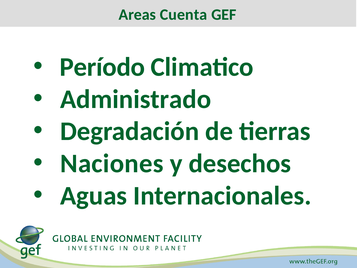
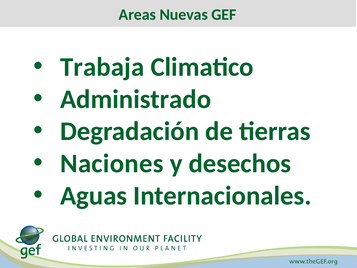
Cuenta: Cuenta -> Nuevas (184, 14)
Período: Período -> Trabaja (102, 67)
